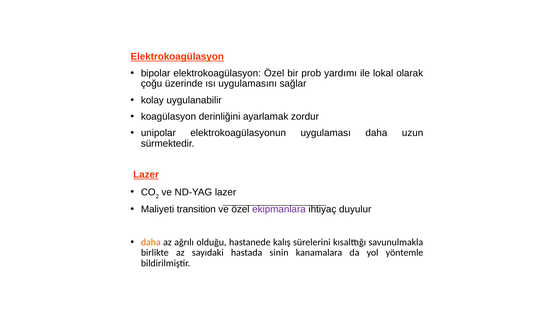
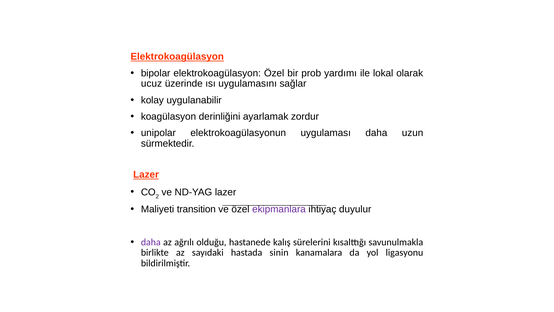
çoğu: çoğu -> ucuz (151, 84)
daha colour: orange -> purple (151, 242)
yöntemle: yöntemle -> ligasyonu (404, 252)
